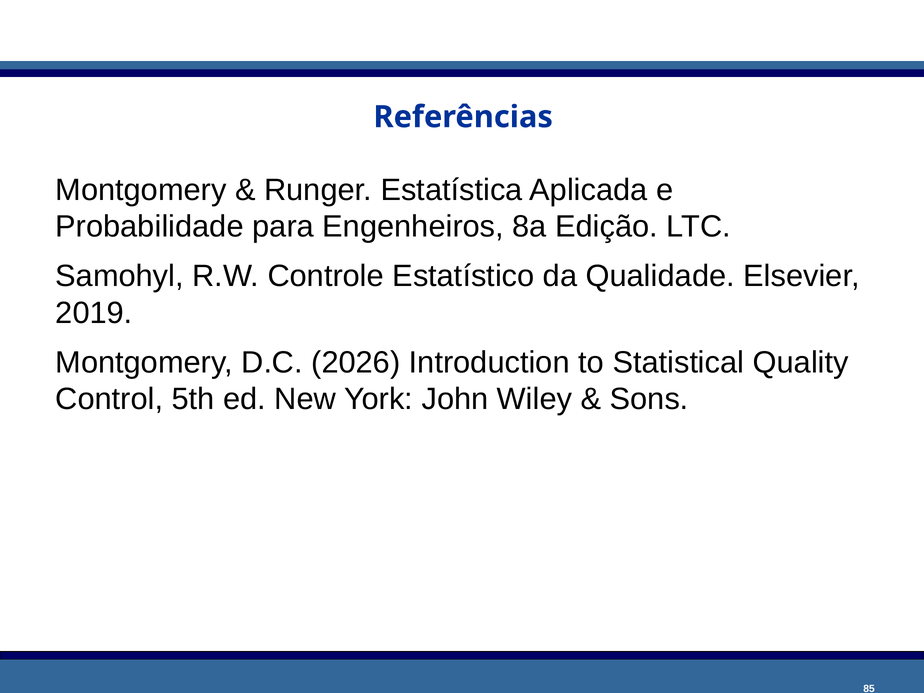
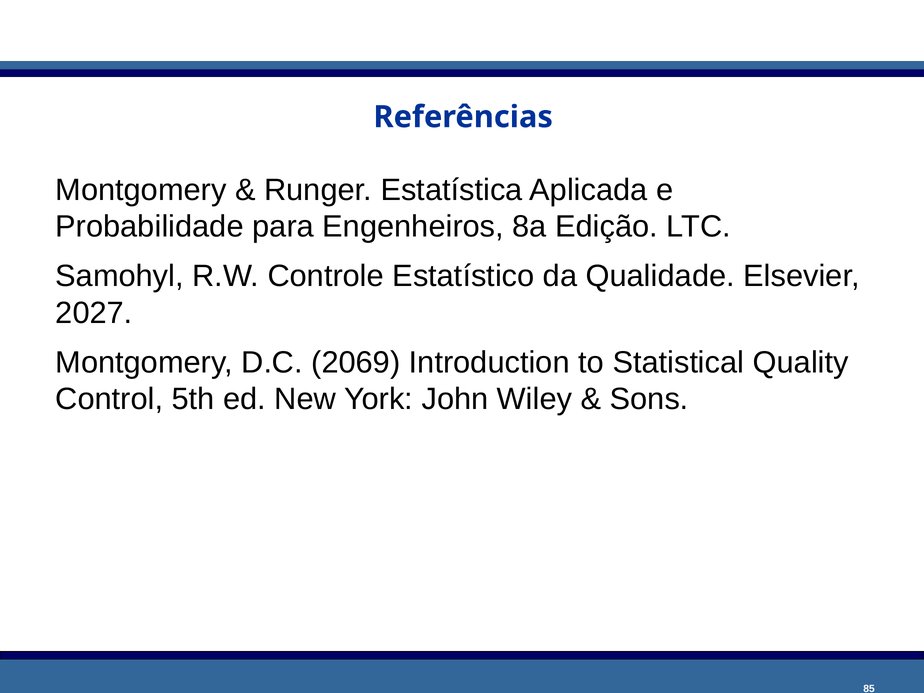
2019: 2019 -> 2027 (94, 313)
2026: 2026 -> 2069 (356, 362)
